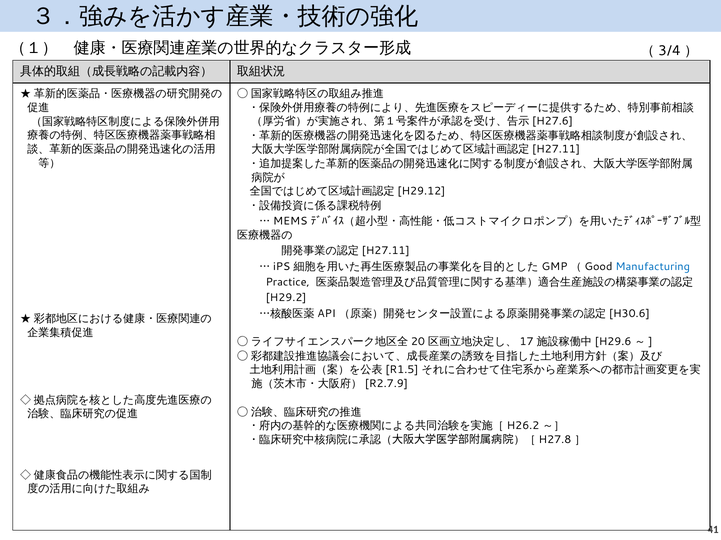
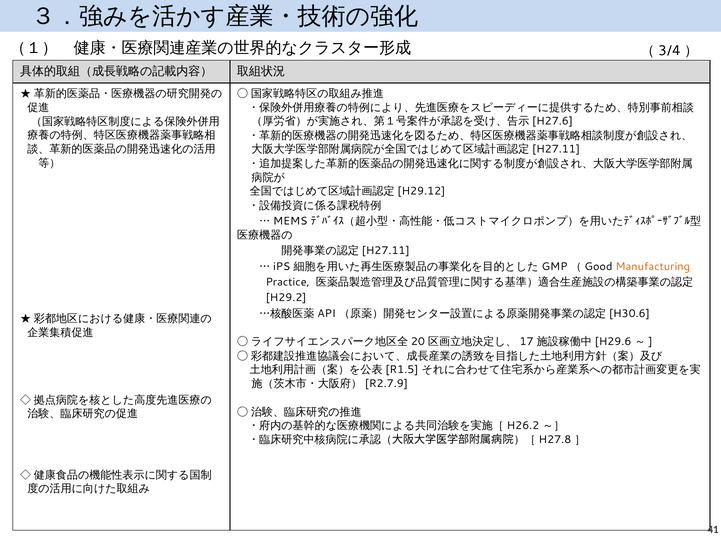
Manufacturing colour: blue -> orange (653, 267)
